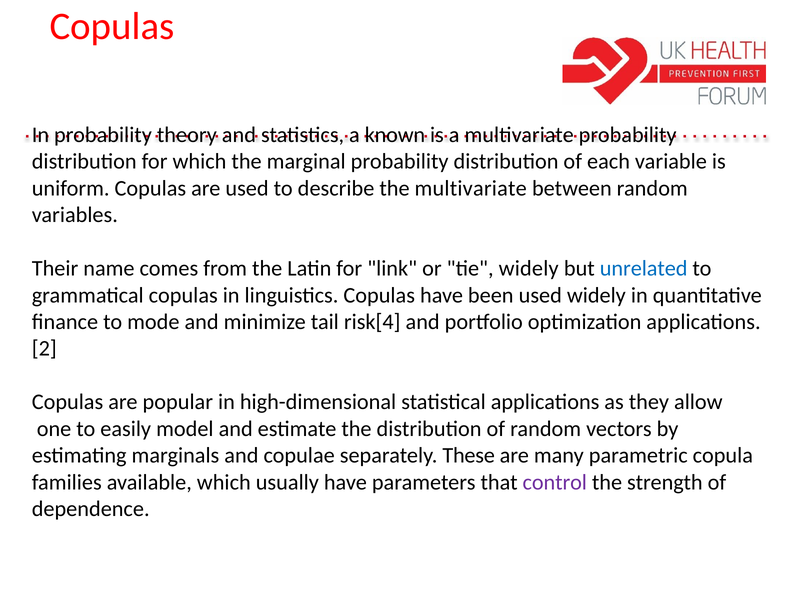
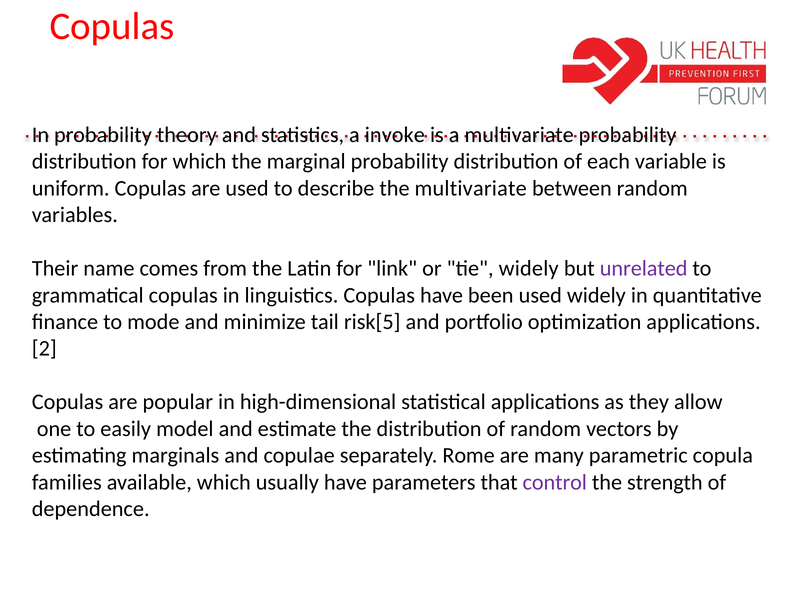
known: known -> invoke (395, 135)
unrelated colour: blue -> purple (644, 268)
risk[4: risk[4 -> risk[5 (372, 322)
These: These -> Rome (469, 455)
